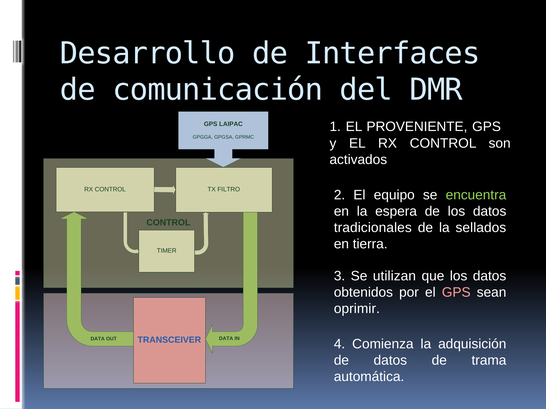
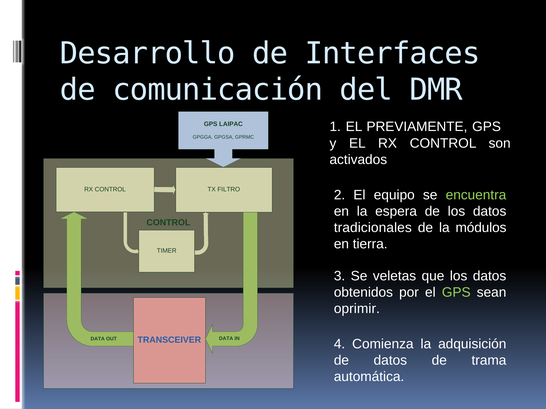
PROVENIENTE: PROVENIENTE -> PREVIAMENTE (417, 127)
sellados: sellados -> módulos (481, 228)
utilizan: utilizan -> veletas (394, 276)
GPS colour: pink -> light green (456, 293)
